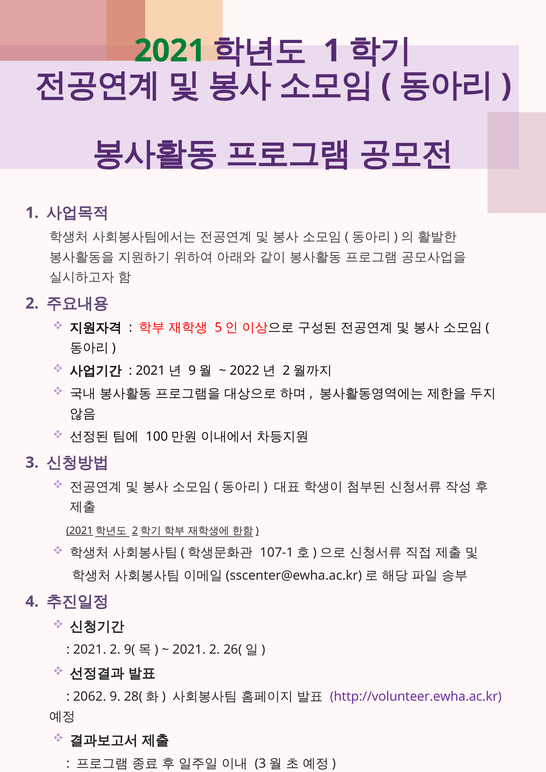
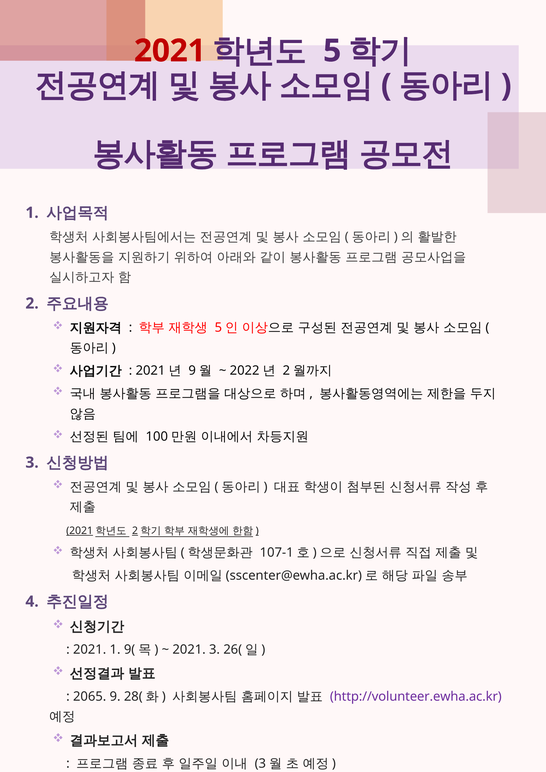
2021 colour: green -> red (170, 51)
1: 1 -> 5 (332, 51)
2: 2 -> 1 (115, 650)
2: 2 -> 3 (215, 650)
2062: 2062 -> 2065 (90, 696)
